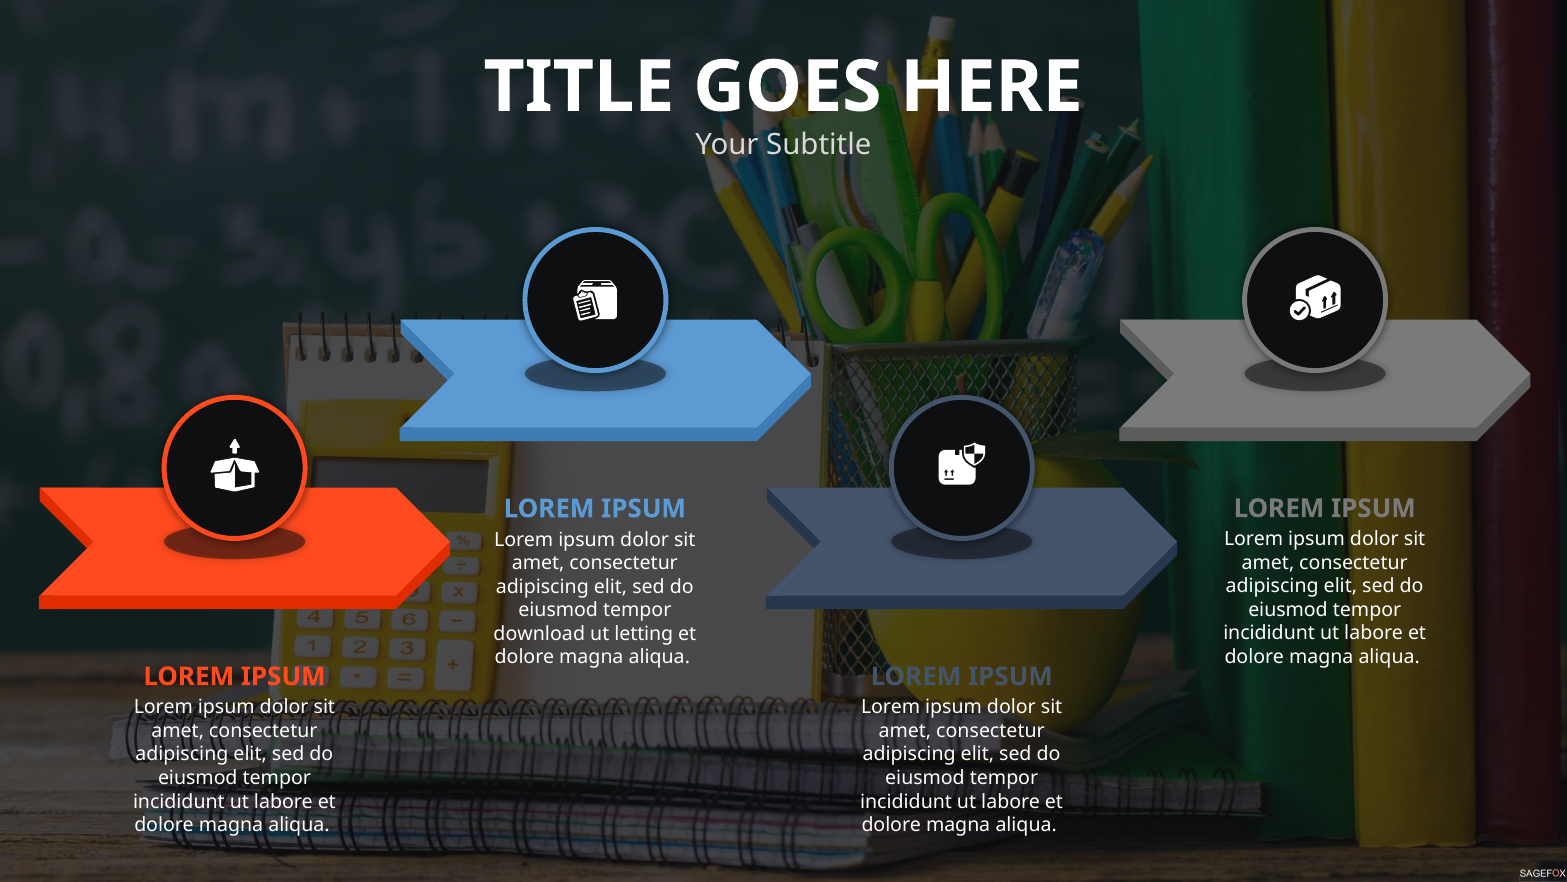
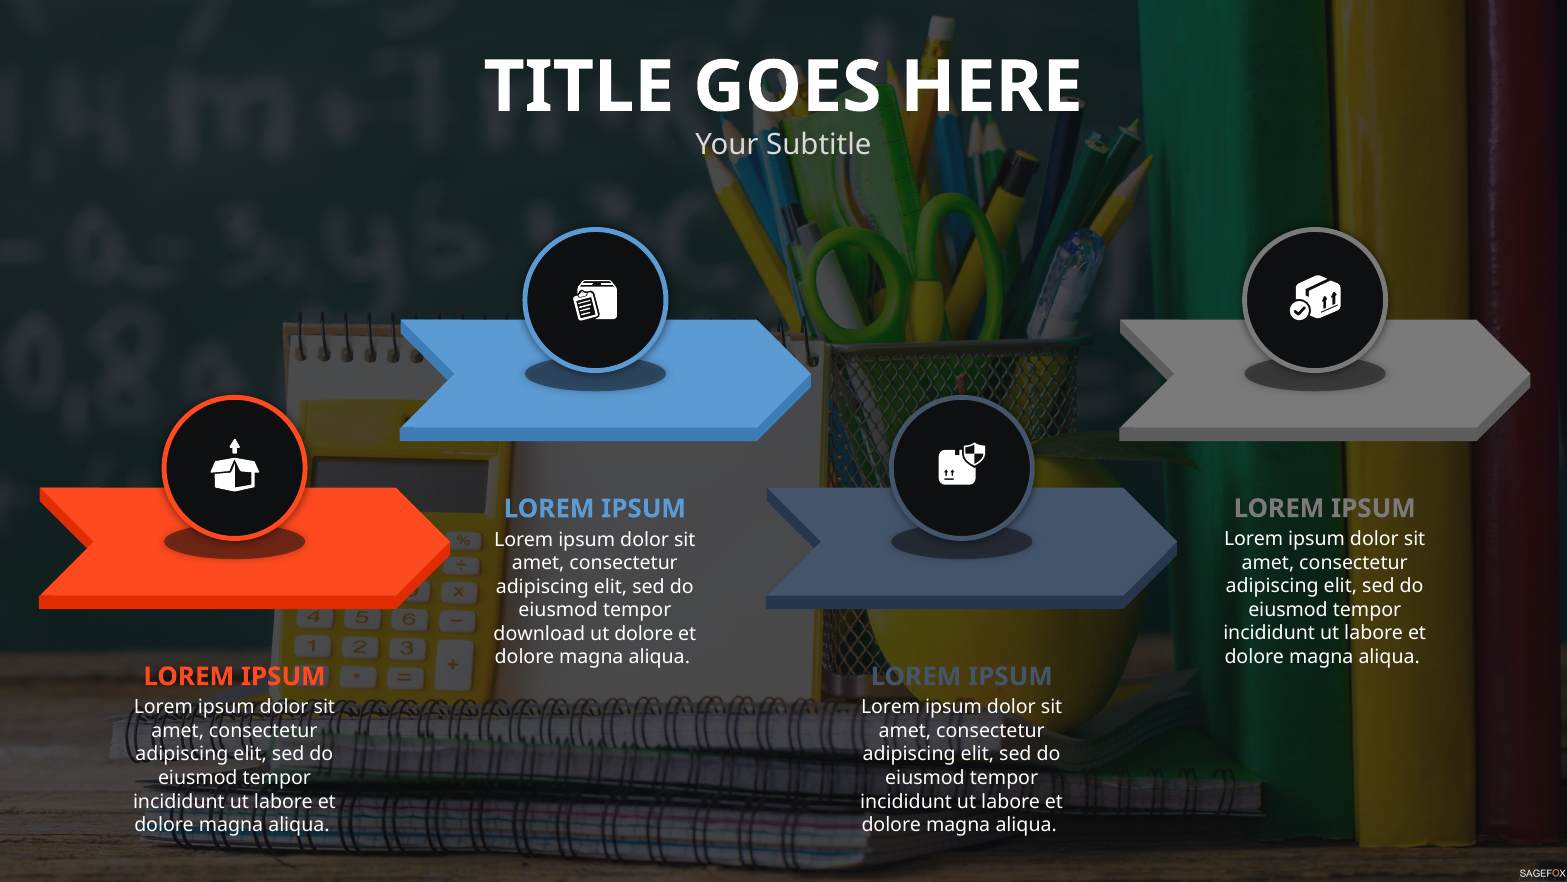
ut letting: letting -> dolore (644, 633)
